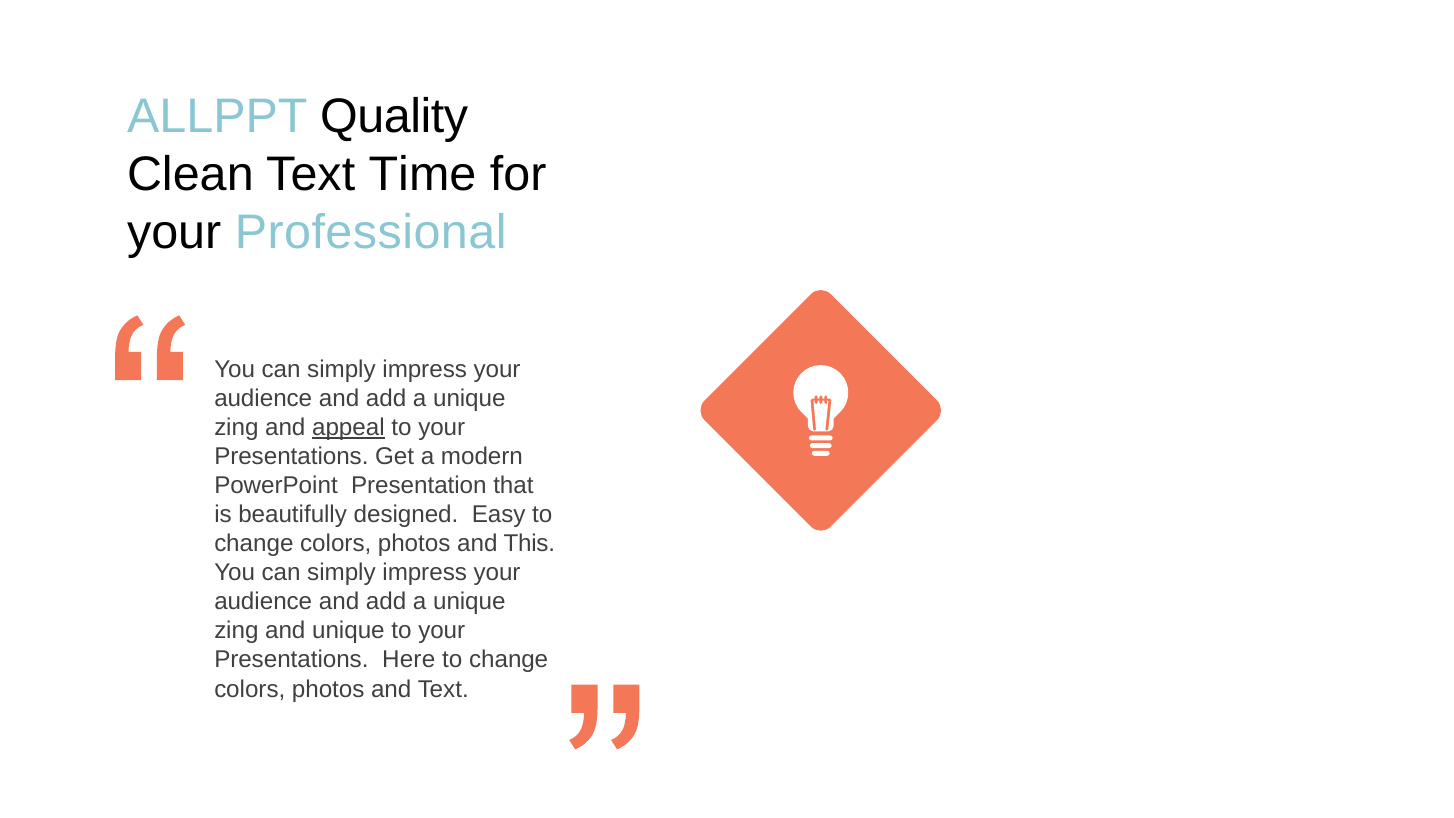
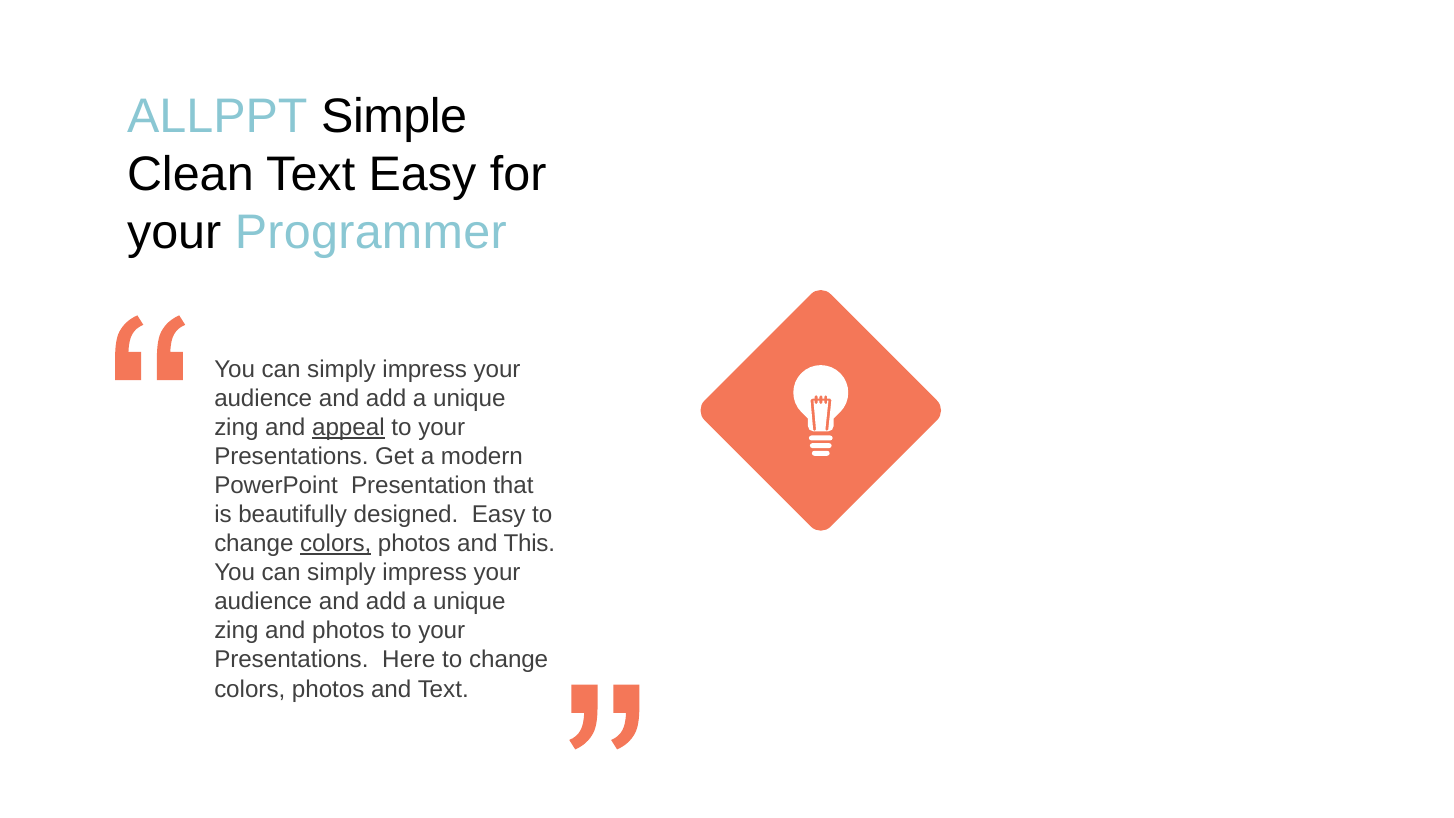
Quality: Quality -> Simple (394, 117)
Text Time: Time -> Easy (423, 175)
Professional: Professional -> Programmer (371, 233)
colors underline: none -> present (336, 544)
and unique: unique -> photos (348, 631)
